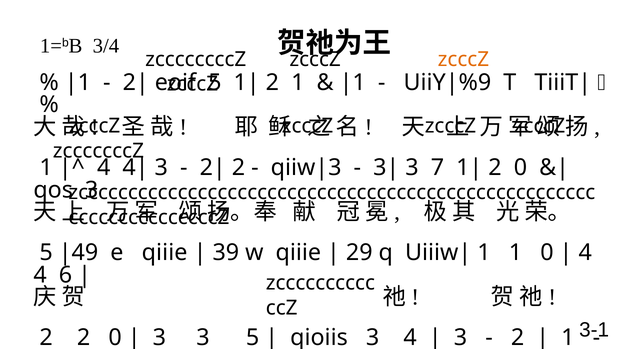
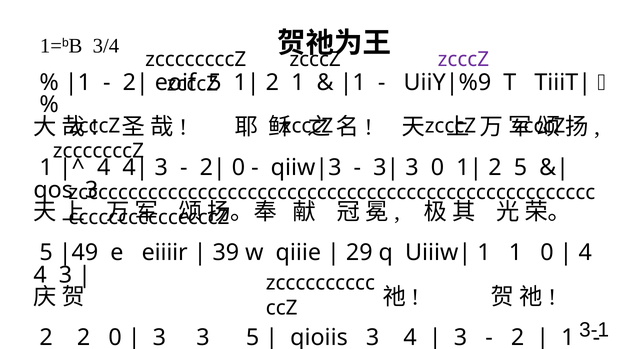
zcccZ colour: orange -> purple (463, 59)
2: 2 -> 0 (238, 168)
3 7: 7 -> 0 (437, 168)
0: 0 -> 5 (520, 168)
e qiiie: qiiie -> eiiiir (165, 253)
4 6: 6 -> 3 (65, 275)
